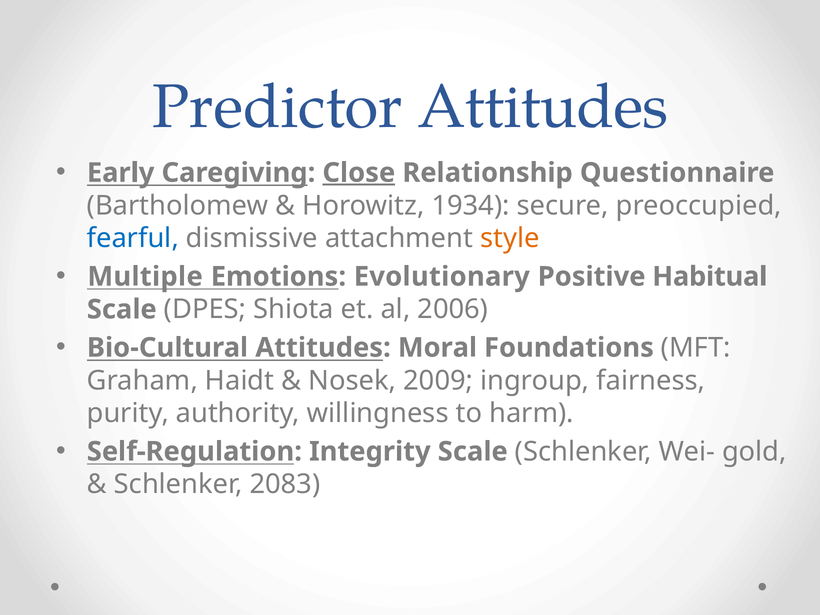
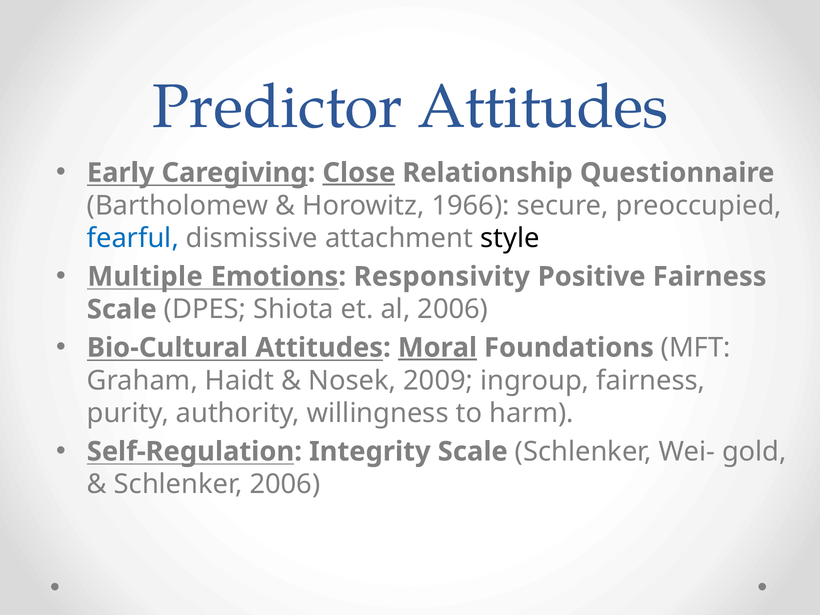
1934: 1934 -> 1966 (471, 206)
style colour: orange -> black (510, 238)
Evolutionary: Evolutionary -> Responsivity (442, 277)
Positive Habitual: Habitual -> Fairness (710, 277)
Moral underline: none -> present (437, 348)
Schlenker 2083: 2083 -> 2006 (285, 484)
